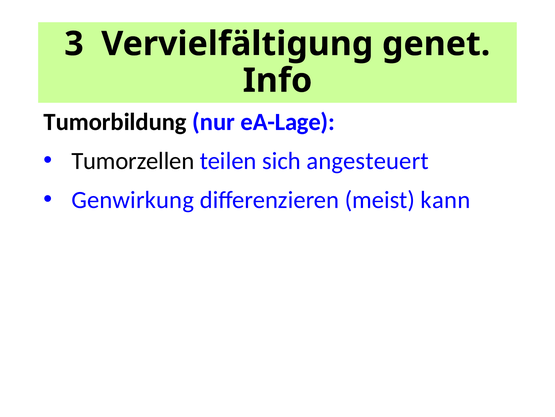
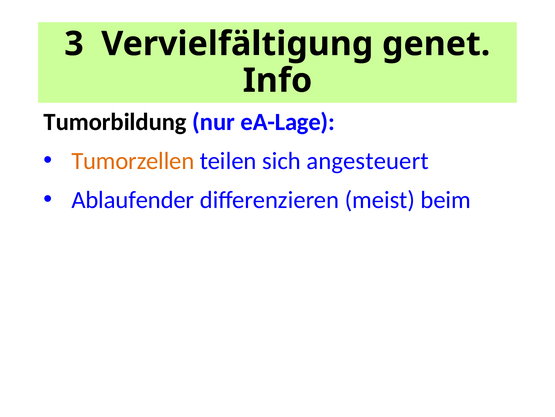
Tumorzellen colour: black -> orange (133, 161)
Genwirkung: Genwirkung -> Ablaufender (133, 200)
kann: kann -> beim (446, 200)
